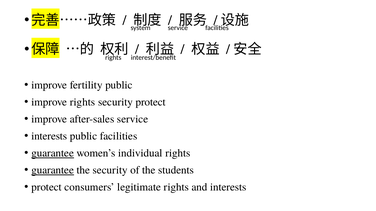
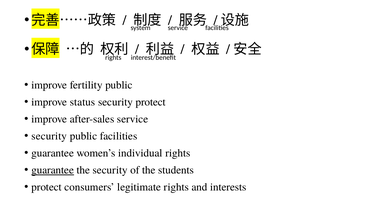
improve rights: rights -> status (83, 102)
interests: interests -> security (49, 136)
guarantee underline: present -> none (53, 153)
